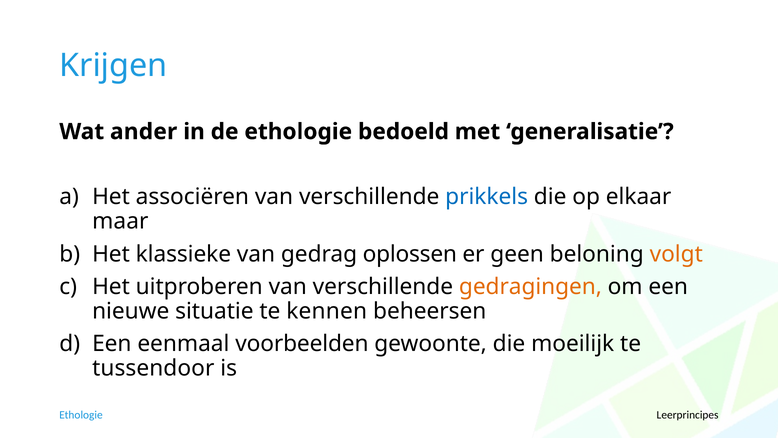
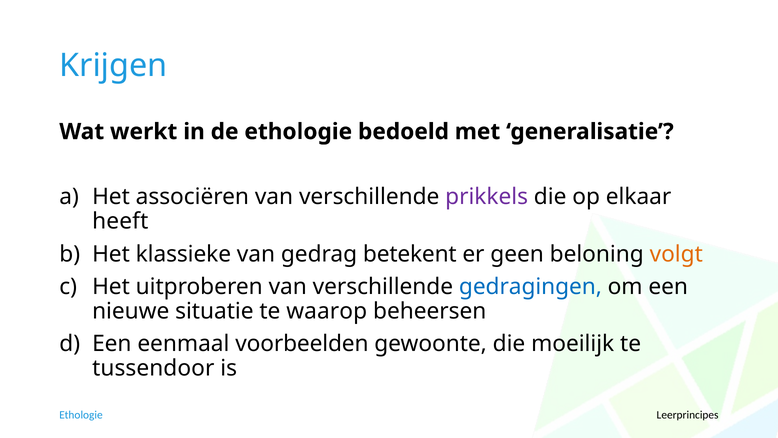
ander: ander -> werkt (144, 132)
prikkels colour: blue -> purple (487, 197)
maar: maar -> heeft (120, 221)
oplossen: oplossen -> betekent (410, 254)
gedragingen colour: orange -> blue (530, 287)
kennen: kennen -> waarop (327, 311)
